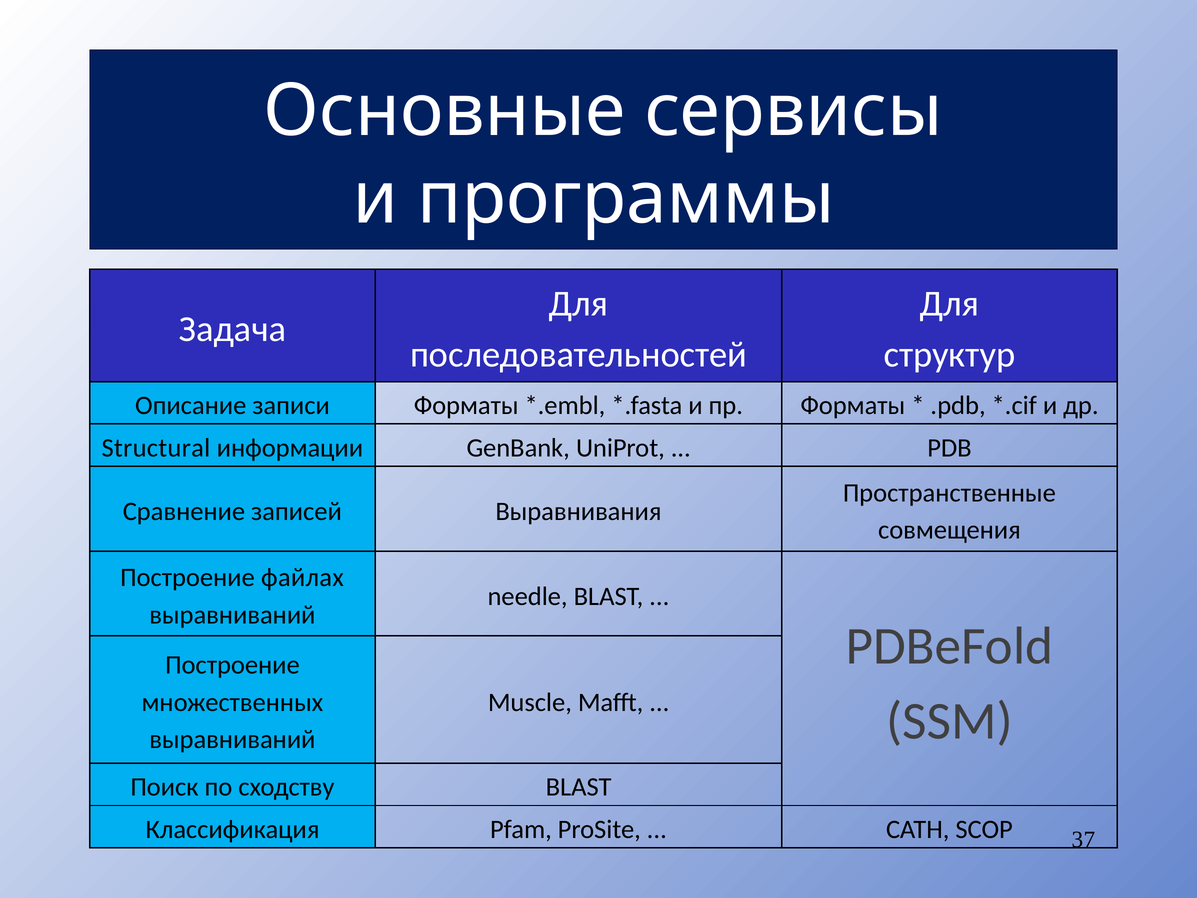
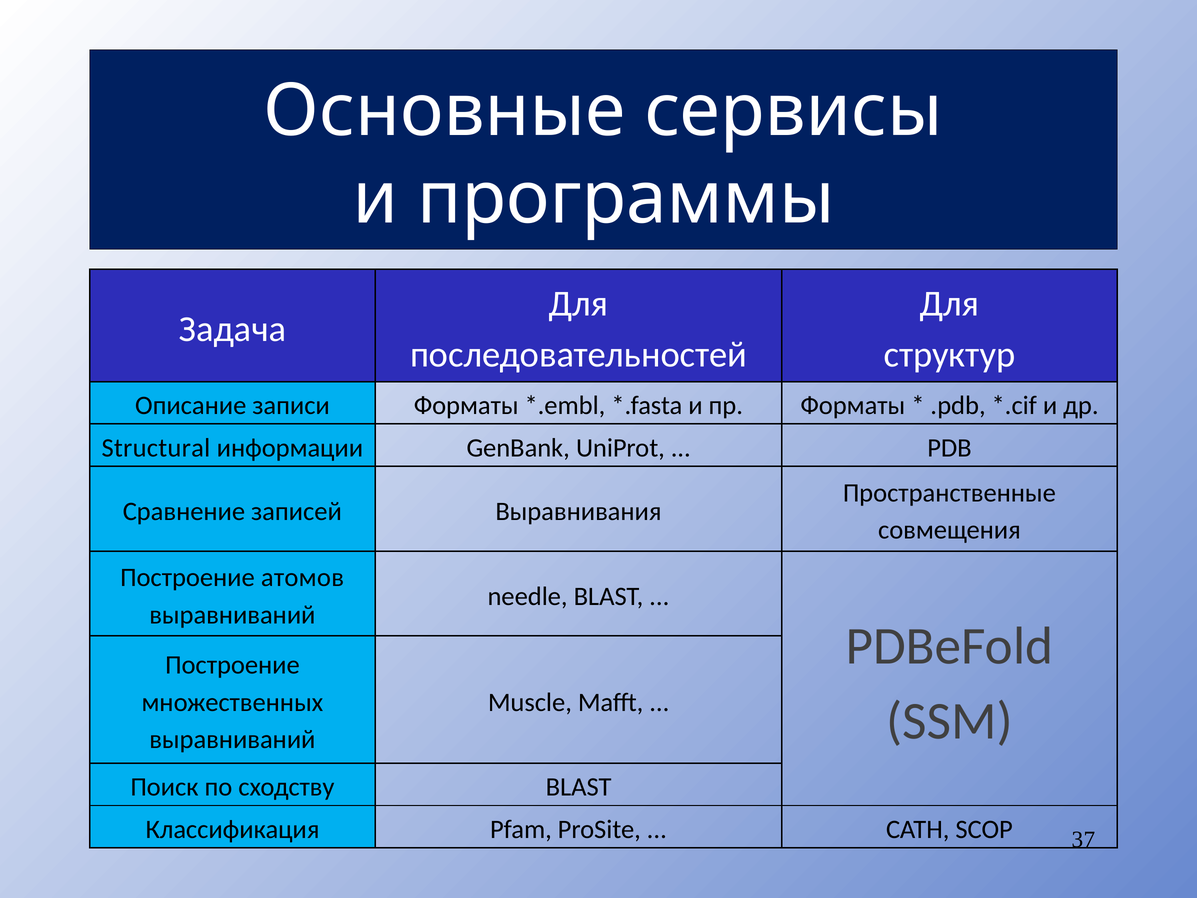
файлах: файлах -> атомов (302, 577)
